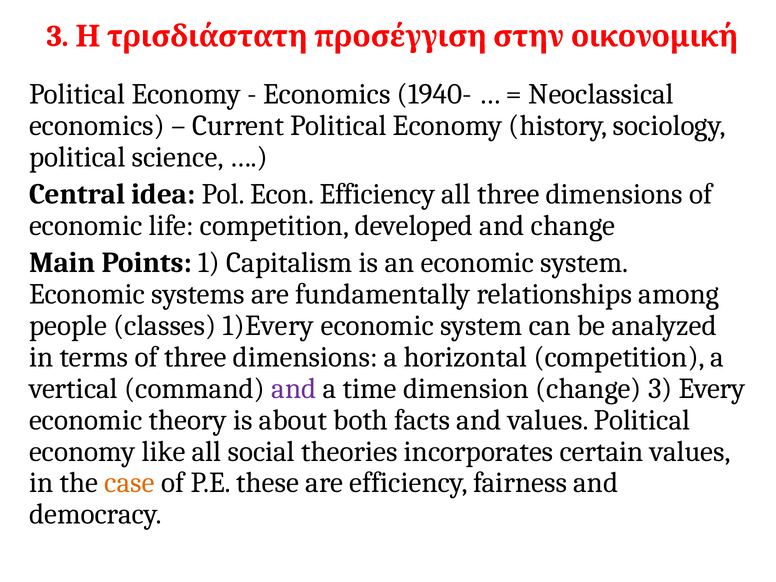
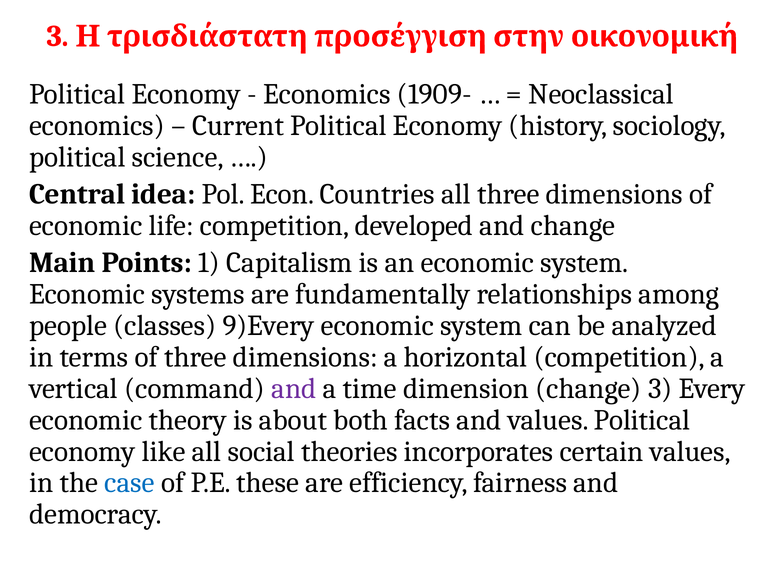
1940-: 1940- -> 1909- (434, 94)
Econ Efficiency: Efficiency -> Countries (377, 194)
1)Every: 1)Every -> 9)Every (269, 326)
case colour: orange -> blue (130, 483)
